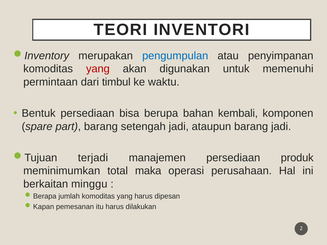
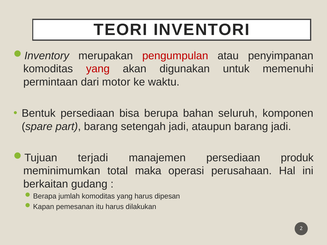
pengumpulan colour: blue -> red (175, 56)
timbul: timbul -> motor (116, 82)
kembali: kembali -> seluruh (238, 113)
minggu: minggu -> gudang (89, 184)
